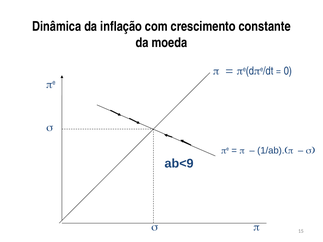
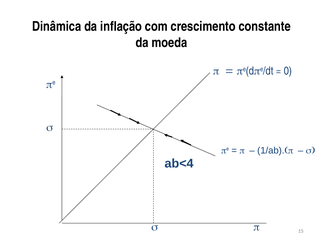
ab<9: ab<9 -> ab<4 (179, 164)
